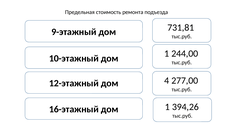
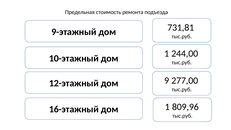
4: 4 -> 9 (167, 80)
394,26: 394,26 -> 809,96 (185, 107)
